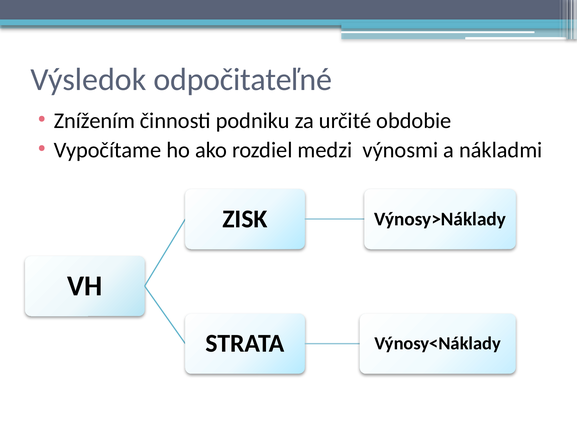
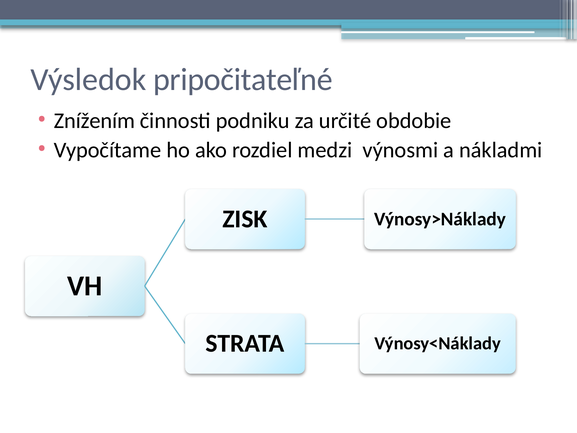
odpočitateľné: odpočitateľné -> pripočitateľné (243, 80)
